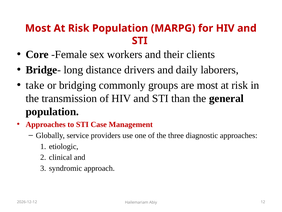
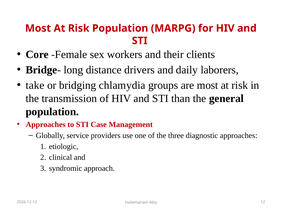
commonly: commonly -> chlamydia (122, 85)
